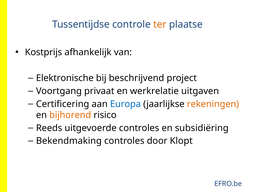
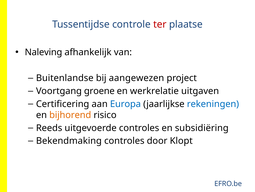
ter colour: orange -> red (160, 24)
Kostprijs: Kostprijs -> Naleving (44, 52)
Elektronische: Elektronische -> Buitenlandse (65, 78)
beschrijvend: beschrijvend -> aangewezen (136, 78)
privaat: privaat -> groene (99, 91)
rekeningen colour: orange -> blue (213, 104)
